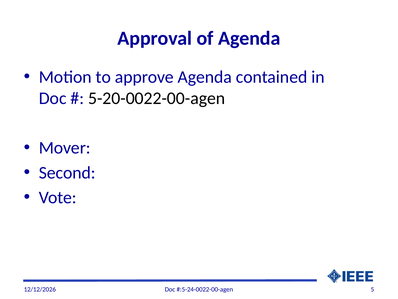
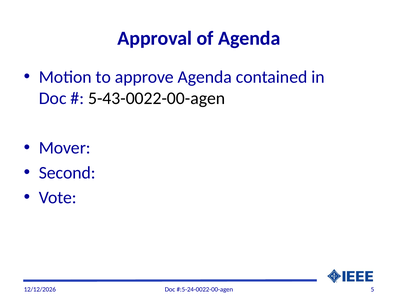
5-20-0022-00-agen: 5-20-0022-00-agen -> 5-43-0022-00-agen (157, 98)
